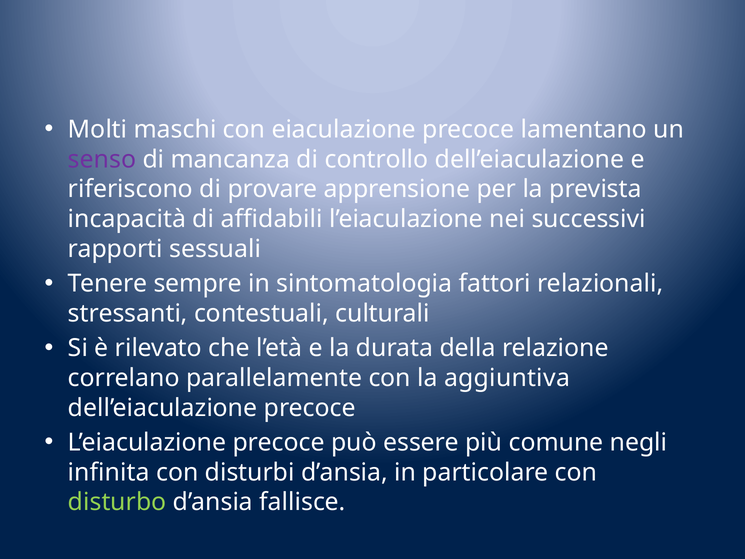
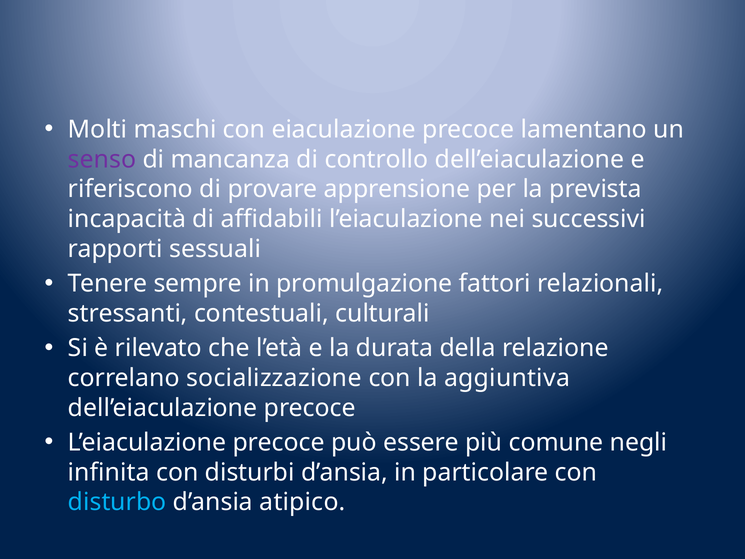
sintomatologia: sintomatologia -> promulgazione (364, 284)
parallelamente: parallelamente -> socializzazione (274, 378)
disturbo colour: light green -> light blue (117, 502)
fallisce: fallisce -> atipico (302, 502)
